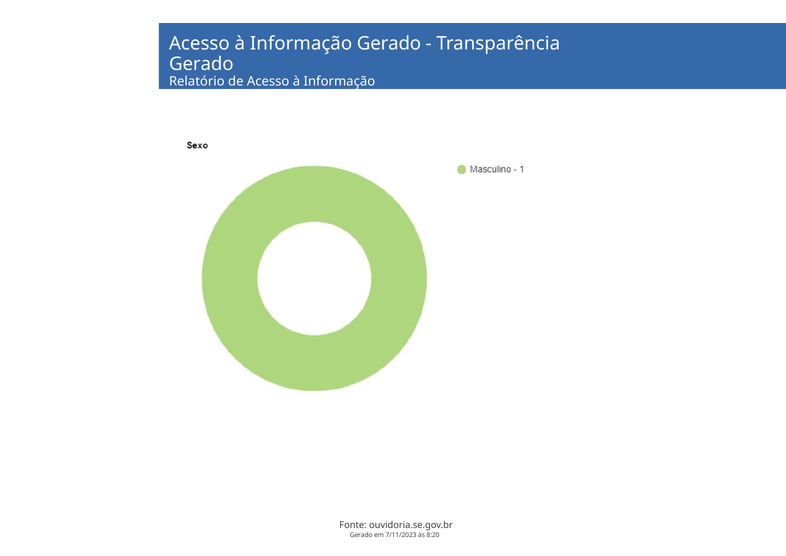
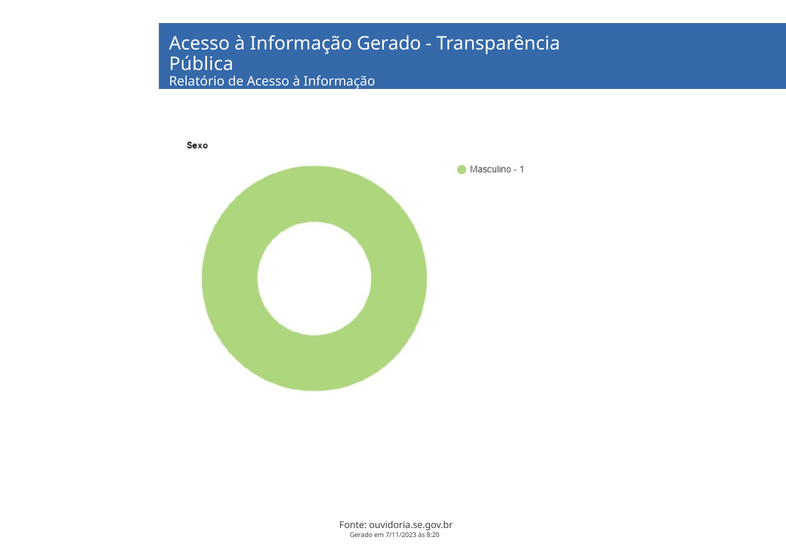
Gerado: Gerado -> Pública (201, 64)
